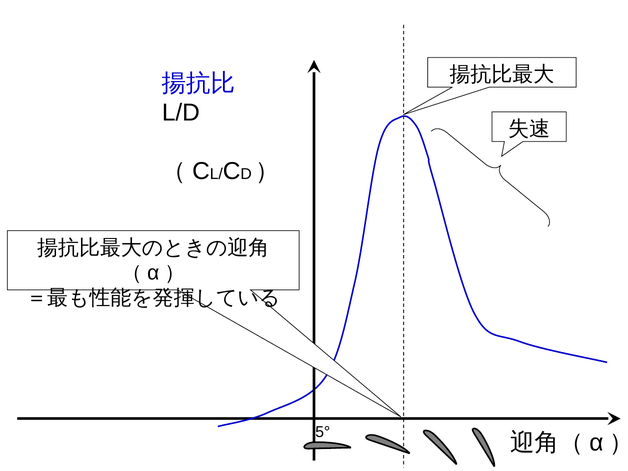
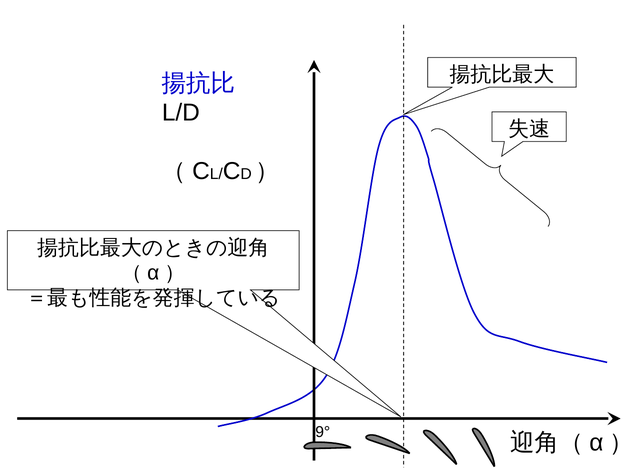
5°: 5° -> 9° (323, 432)
